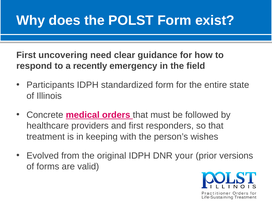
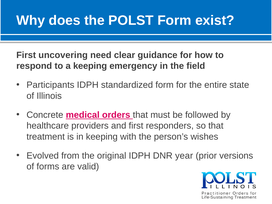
a recently: recently -> keeping (90, 66)
your: your -> year (184, 156)
